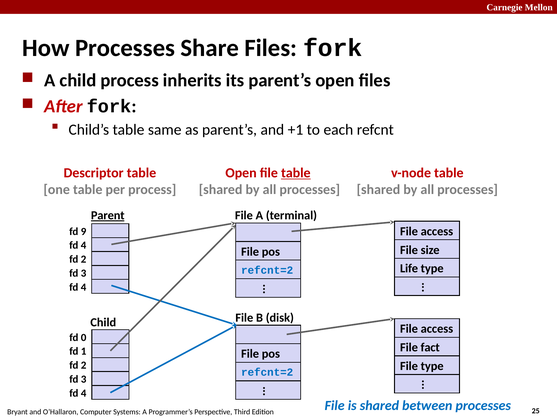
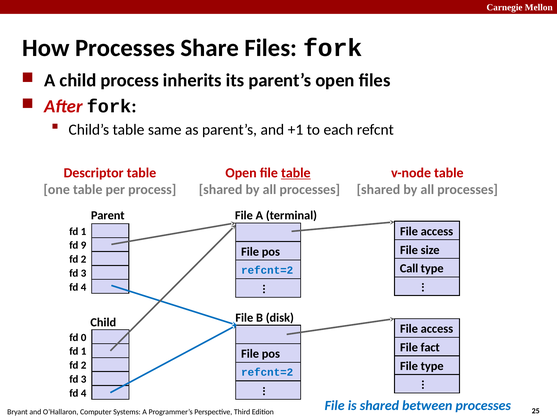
Parent underline: present -> none (108, 215)
9: 9 -> 1 (84, 231)
4: 4 -> 9 (84, 245)
Life: Life -> Call (409, 268)
